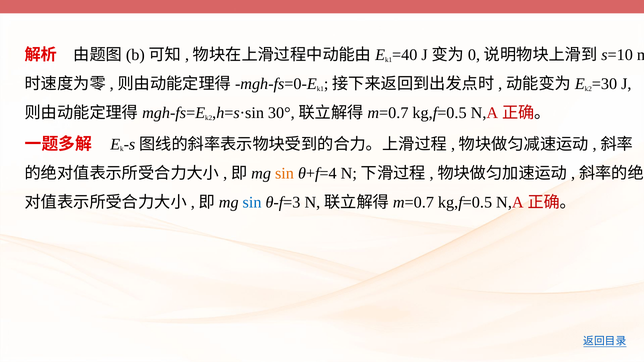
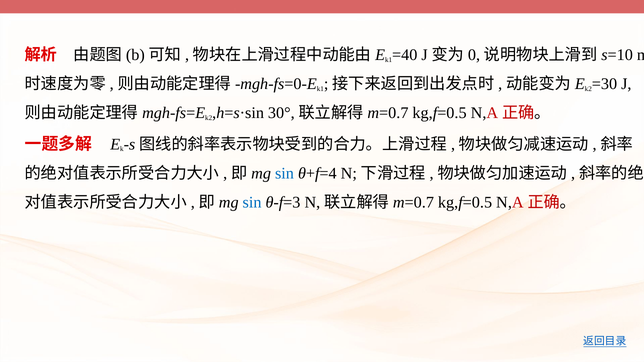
sin colour: orange -> blue (284, 174)
